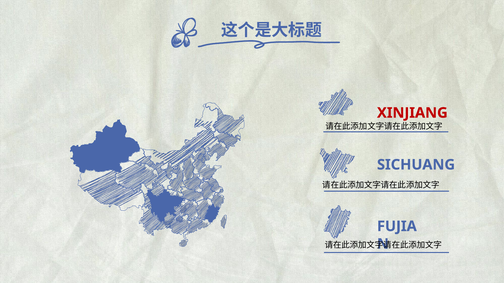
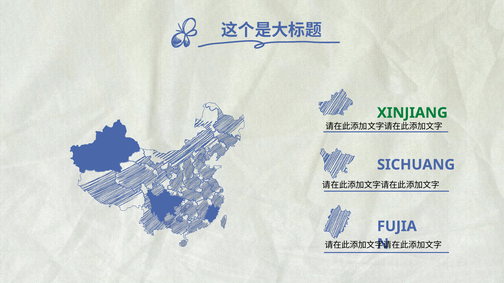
XINJIANG colour: red -> green (412, 113)
